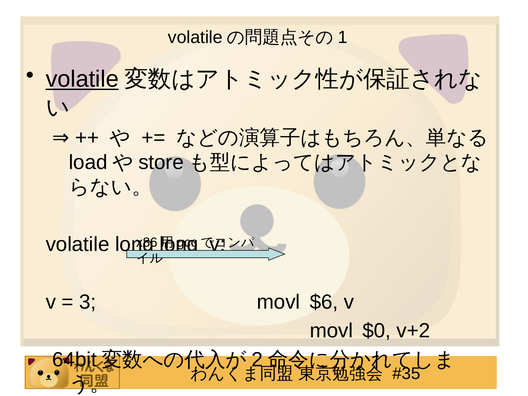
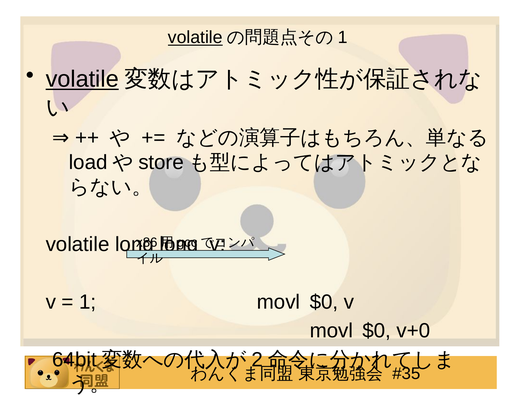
volatile underline: none -> present (195, 37)
3: 3 -> 1 (88, 302)
$6: $6 -> $0 (324, 302)
v+2: v+2 -> v+0 (413, 331)
